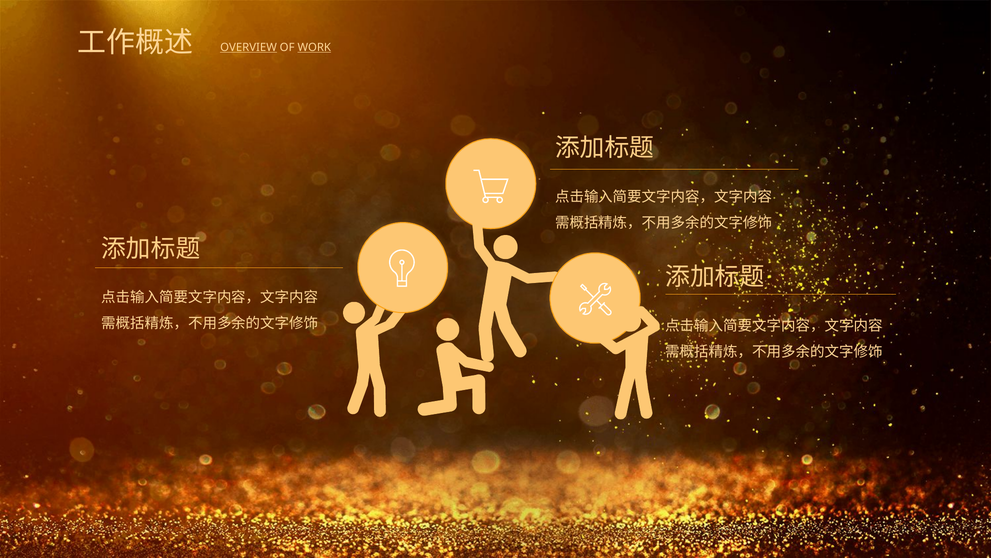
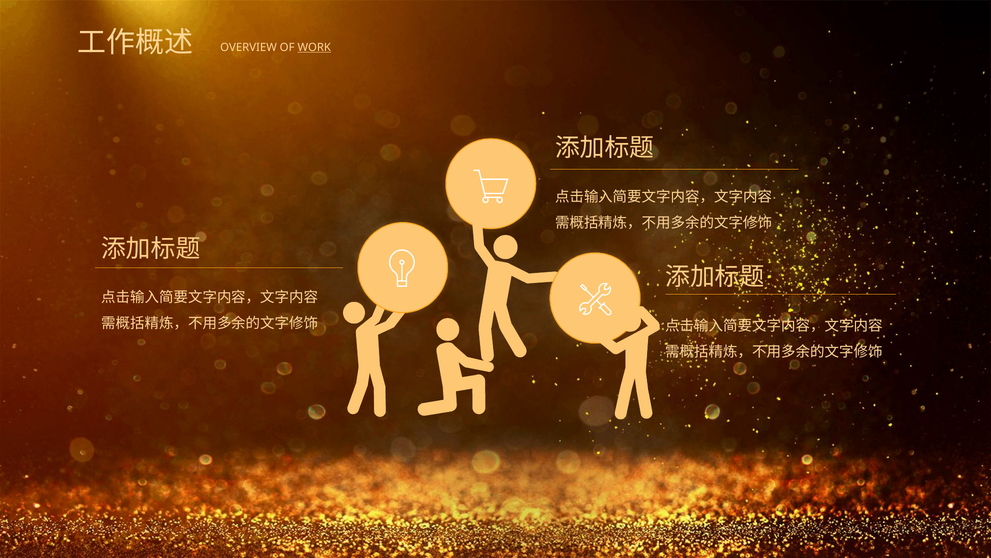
OVERVIEW underline: present -> none (249, 47)
